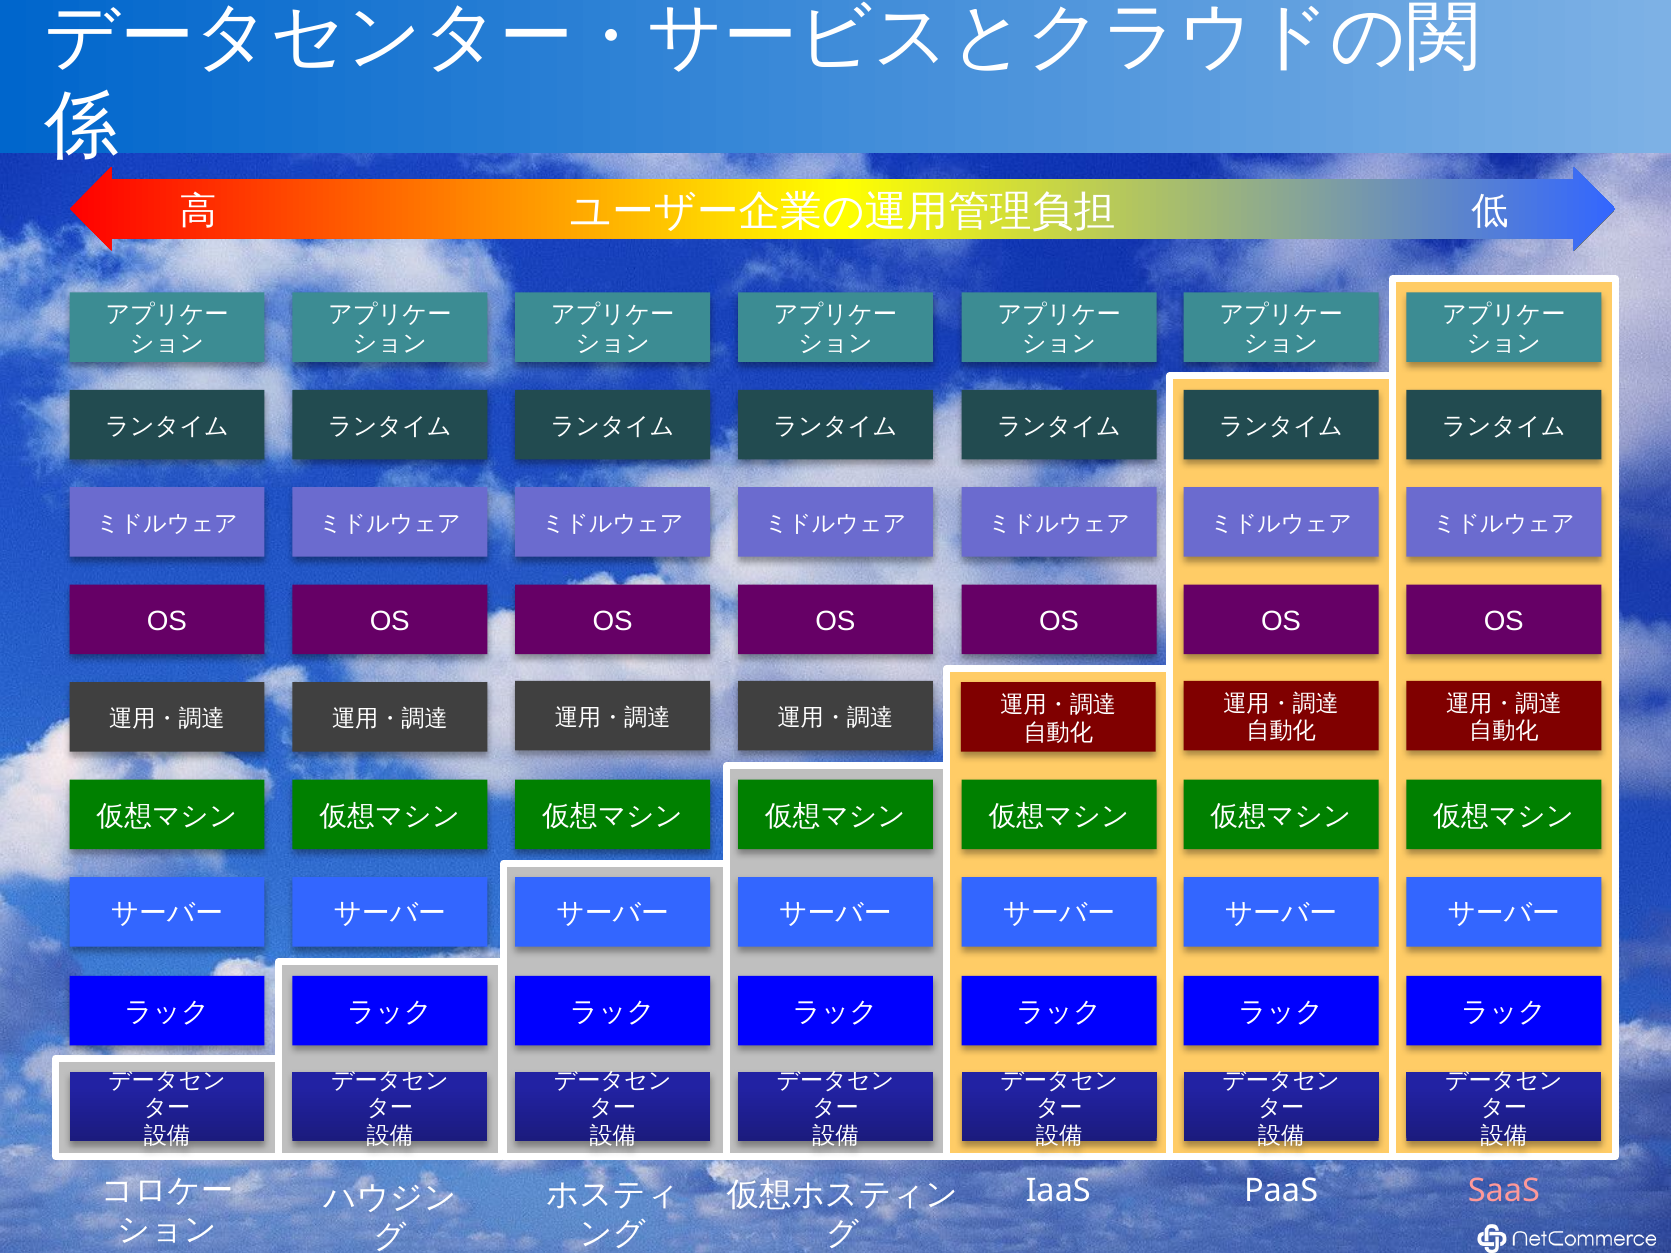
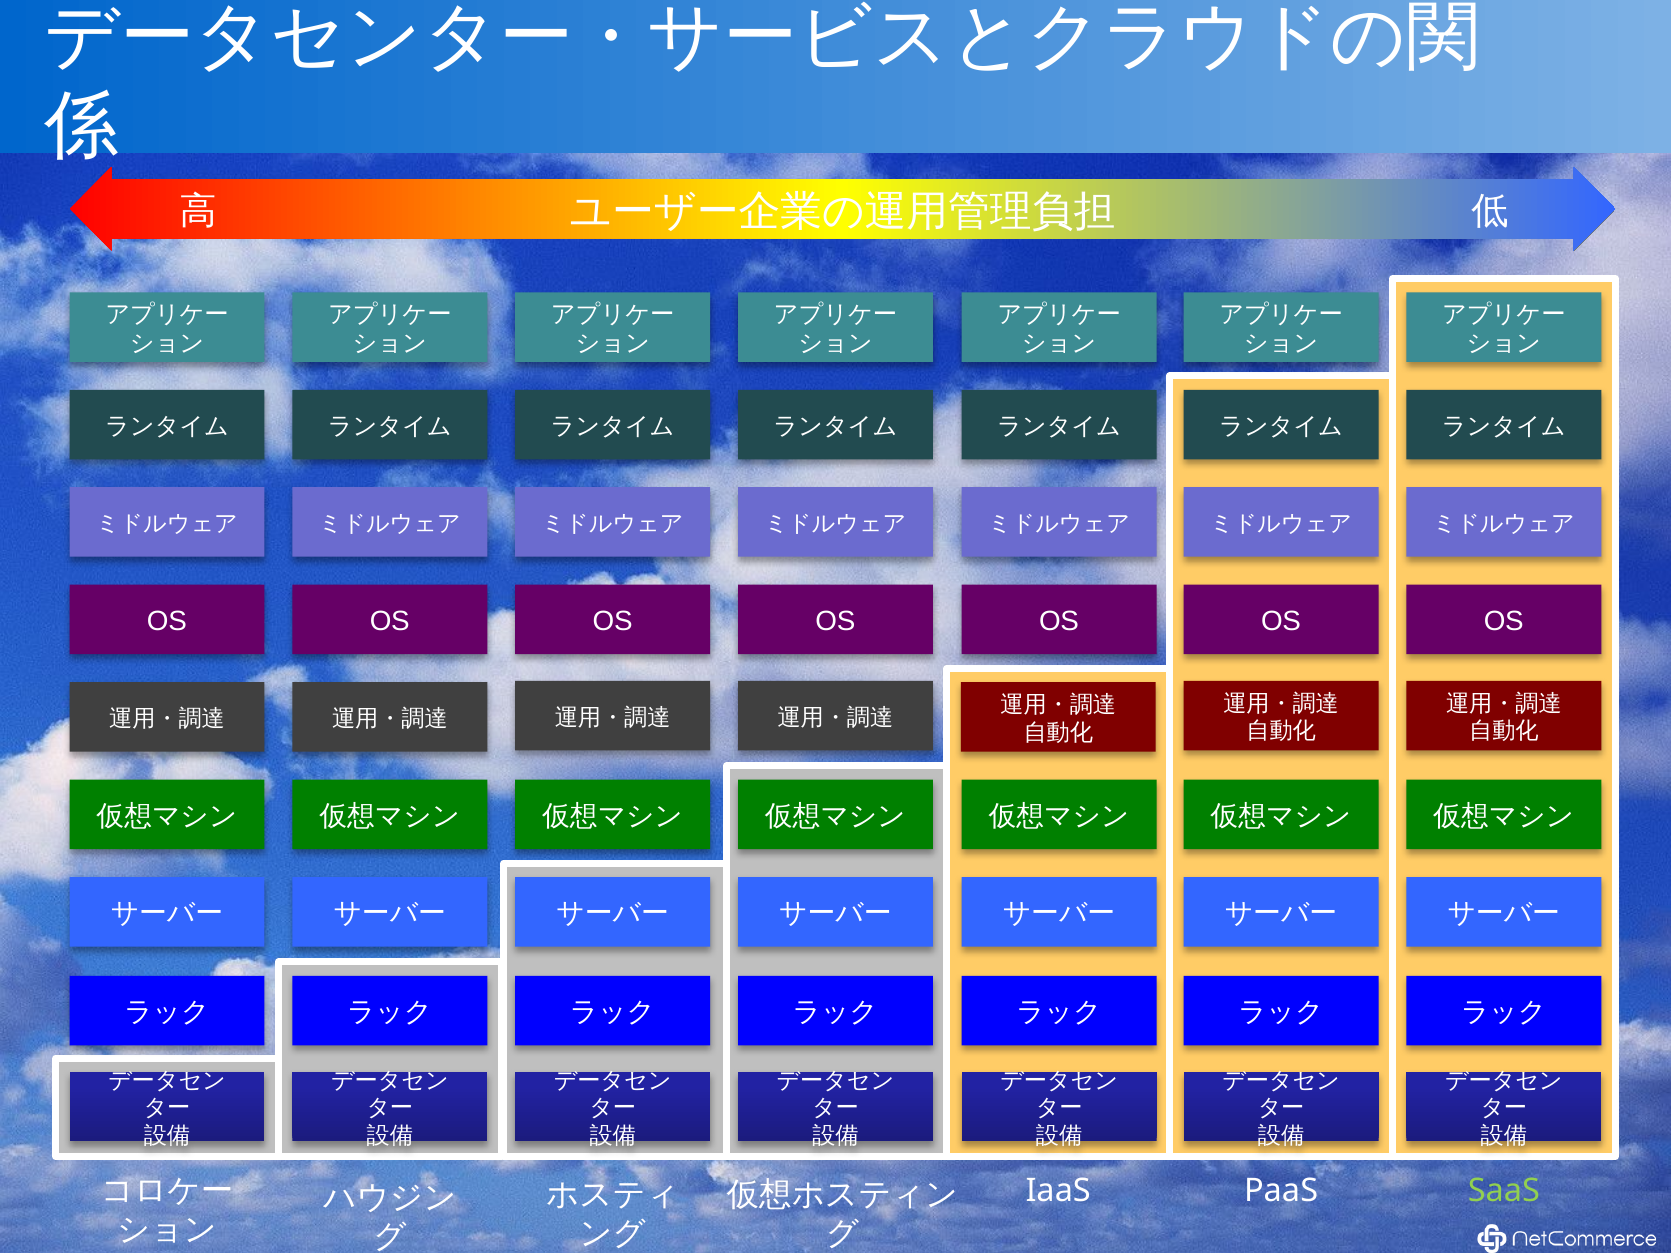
SaaS colour: pink -> light green (1504, 1191)
